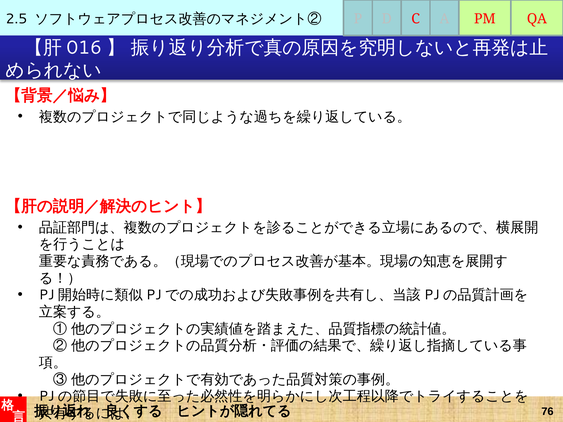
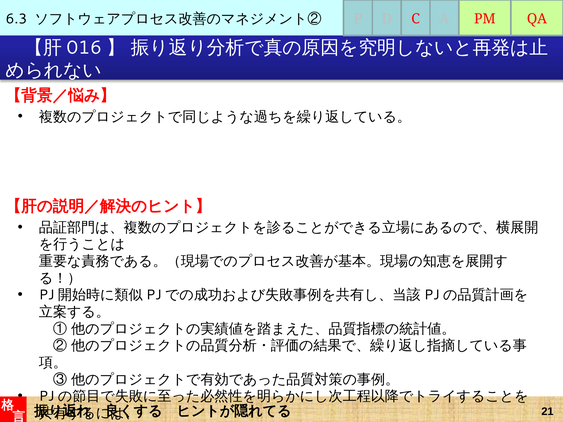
2.5: 2.5 -> 6.3 (16, 19)
76: 76 -> 21 (547, 412)
